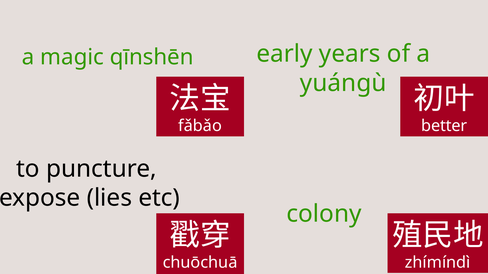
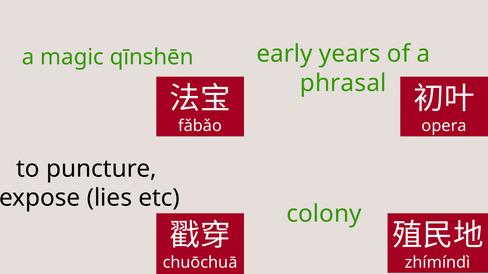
yuángù: yuángù -> phrasal (343, 83)
better: better -> opera (444, 126)
